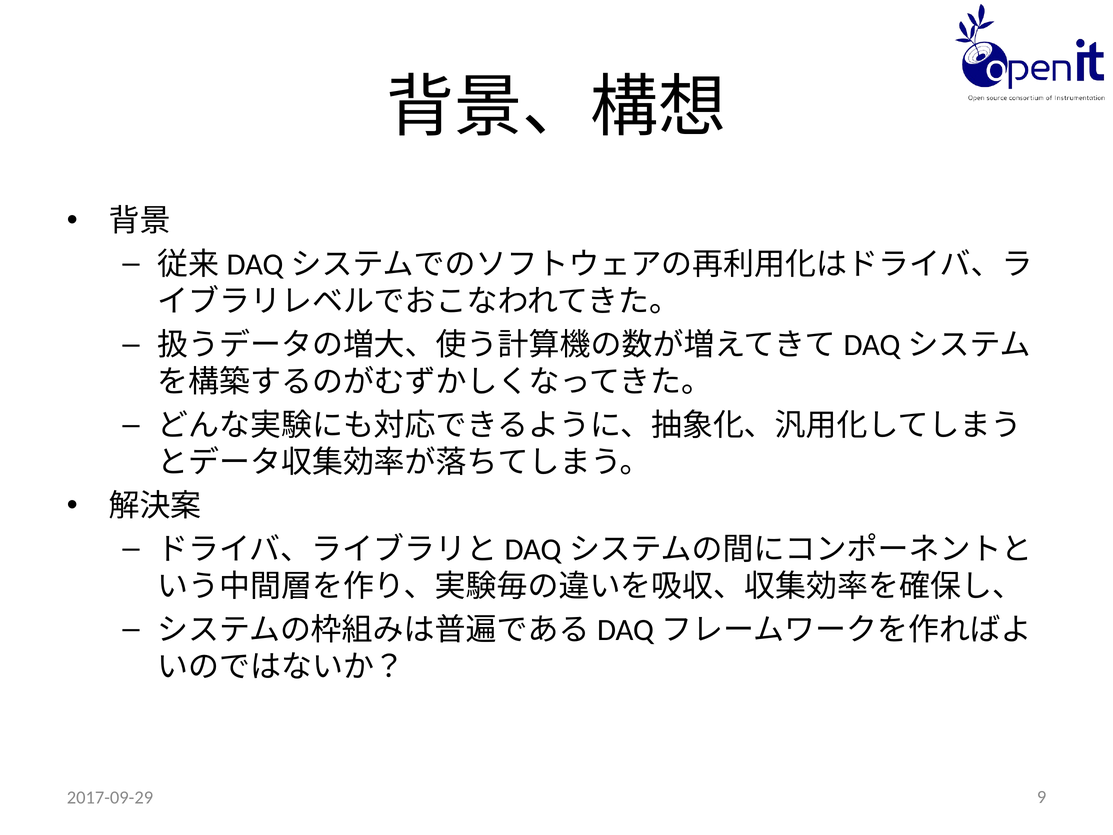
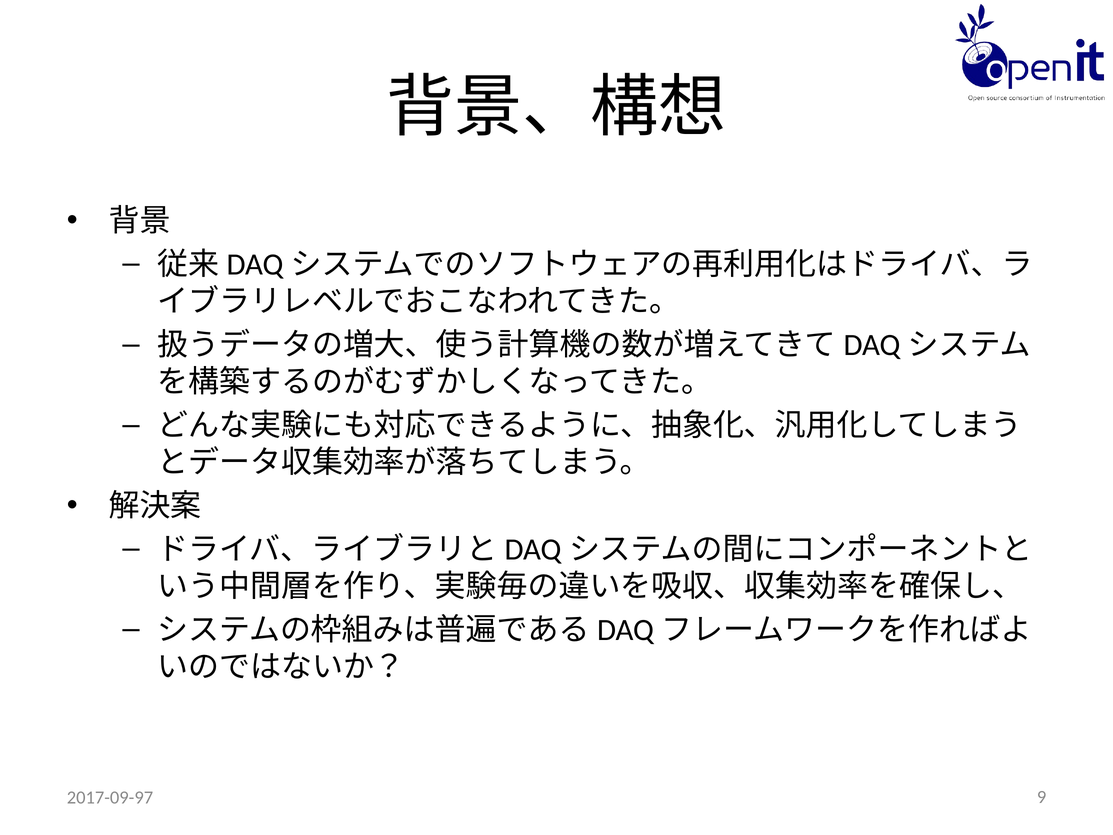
2017-09-29: 2017-09-29 -> 2017-09-97 (110, 797)
